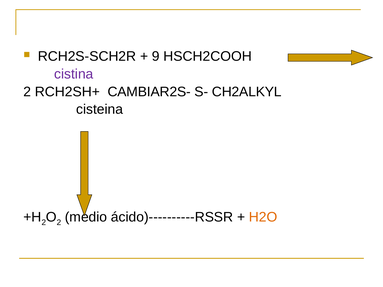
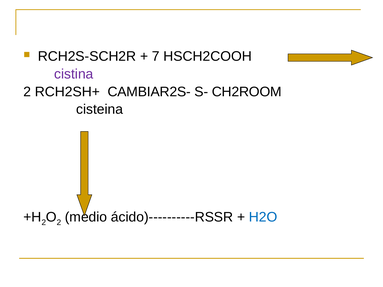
9: 9 -> 7 (156, 56)
CH2ALKYL: CH2ALKYL -> CH2ROOM (247, 92)
H2O colour: orange -> blue (263, 217)
